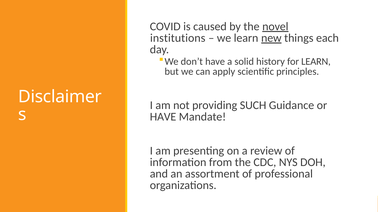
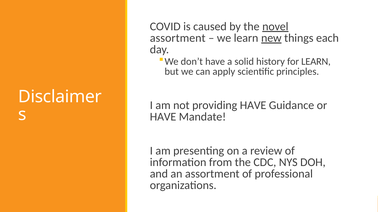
institutions: institutions -> assortment (178, 38)
providing SUCH: SUCH -> HAVE (253, 106)
